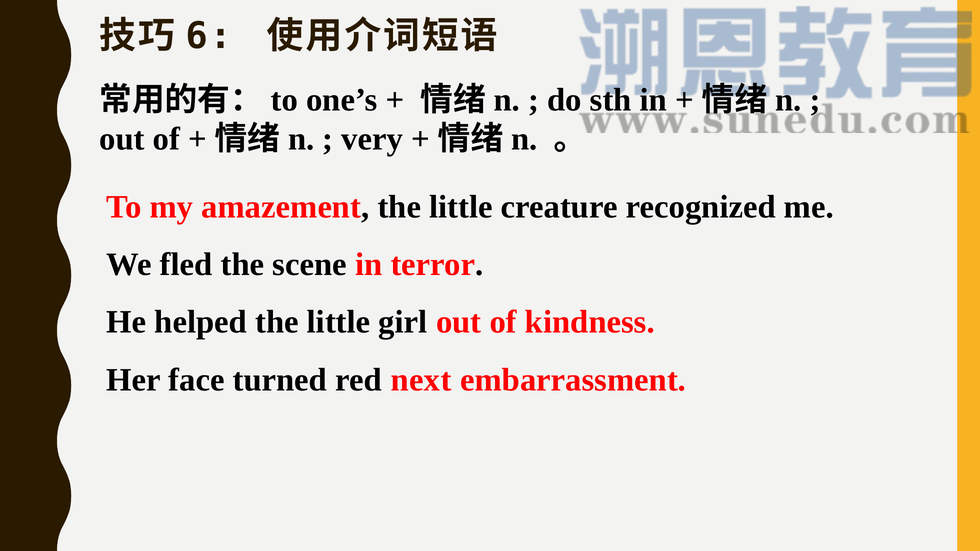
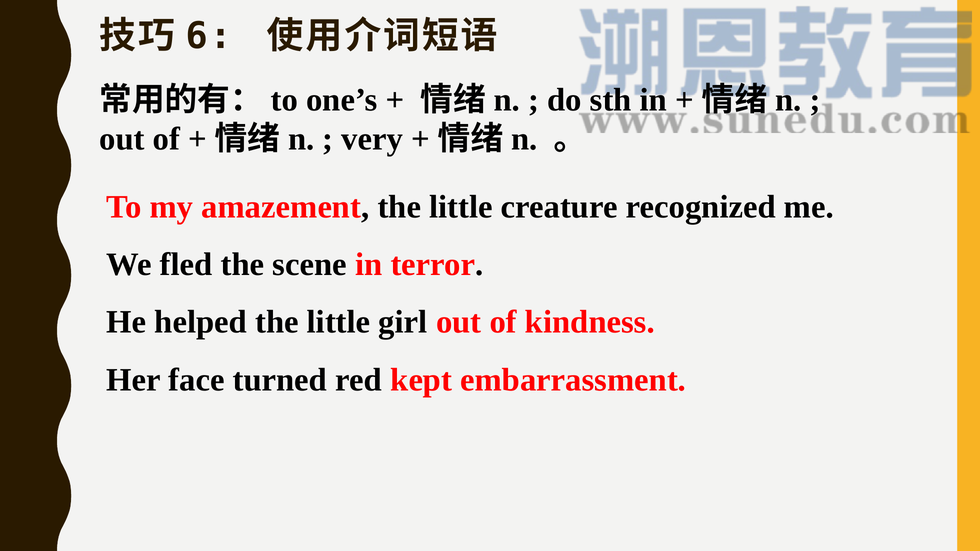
next: next -> kept (421, 380)
